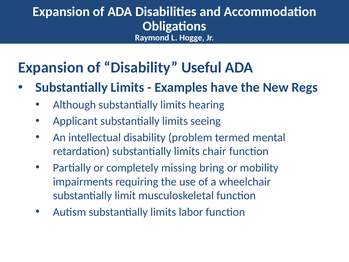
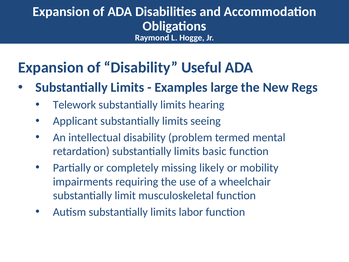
have: have -> large (224, 87)
Although: Although -> Telework (74, 105)
chair: chair -> basic (214, 151)
bring: bring -> likely (212, 168)
